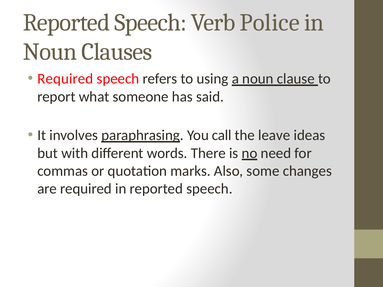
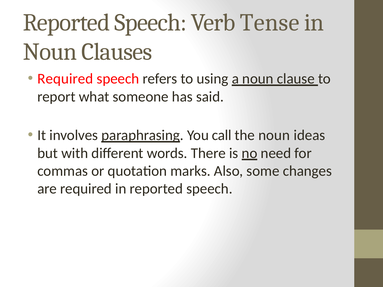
Police: Police -> Tense (270, 22)
the leave: leave -> noun (274, 135)
